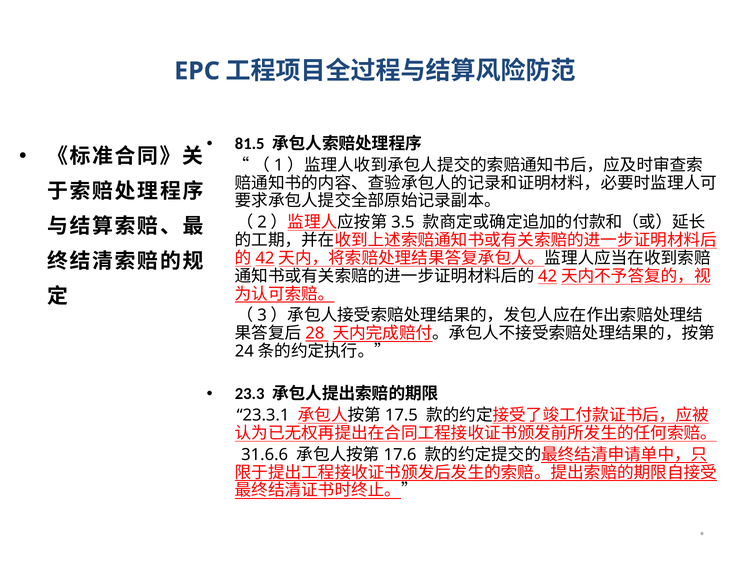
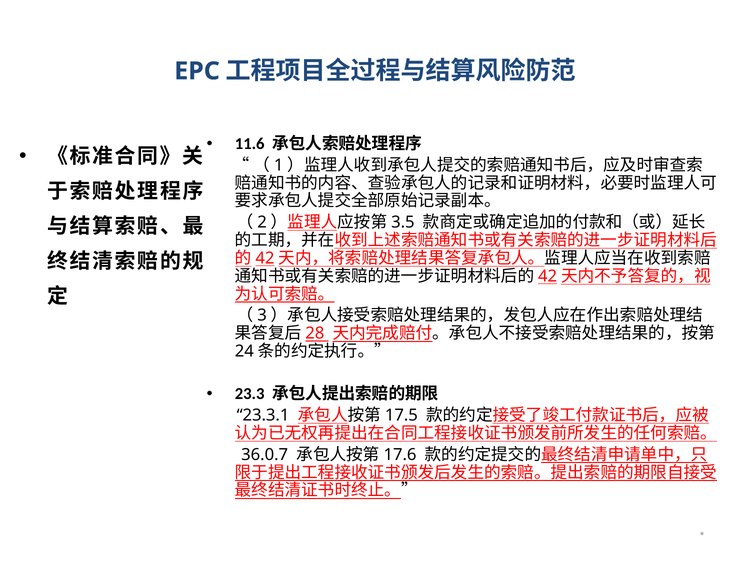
81.5: 81.5 -> 11.6 (250, 144)
31.6.6: 31.6.6 -> 36.0.7 (265, 455)
